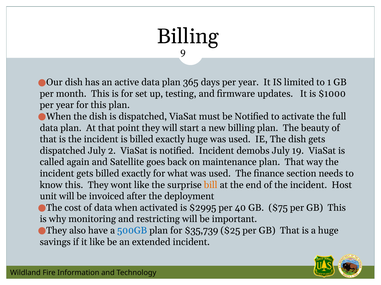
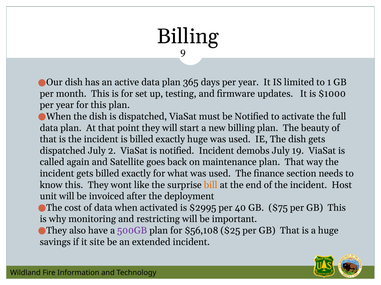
500GB colour: blue -> purple (132, 231)
$35,739: $35,739 -> $56,108 (201, 231)
it like: like -> site (97, 243)
